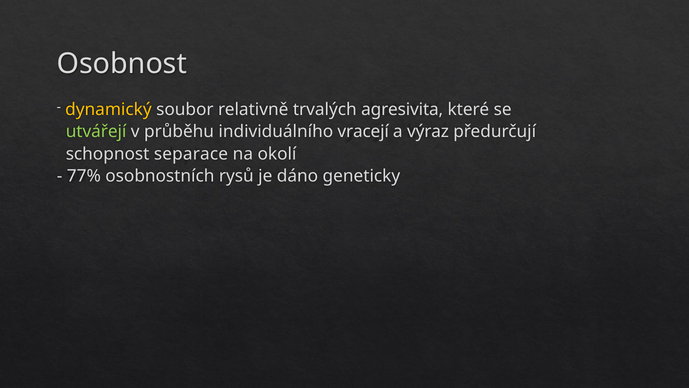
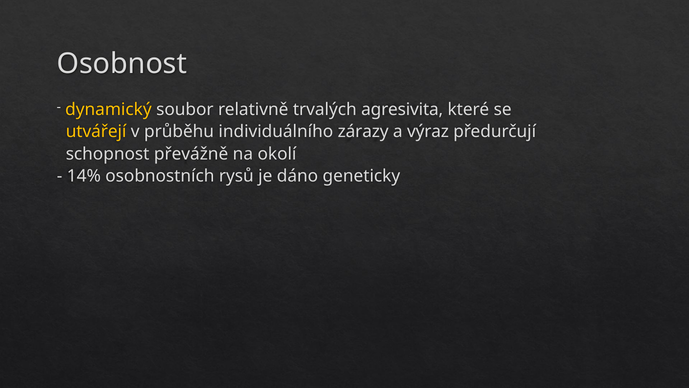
utvářejí colour: light green -> yellow (96, 132)
vracejí: vracejí -> zárazy (363, 132)
separace: separace -> převážně (191, 154)
77%: 77% -> 14% (84, 176)
